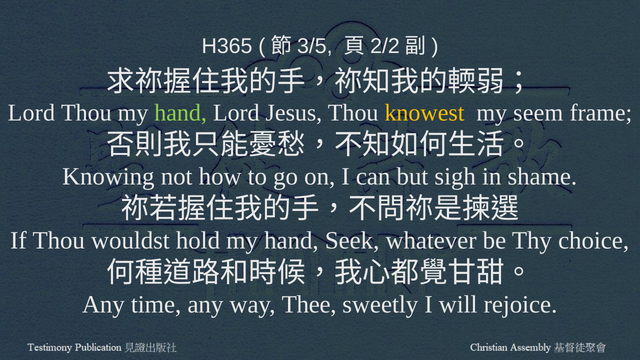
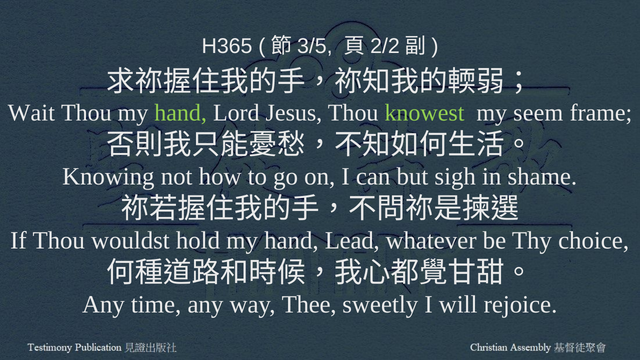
Lord: Lord -> Wait (31, 113)
knowest colour: yellow -> light green (424, 113)
Seek: Seek -> Lead (352, 240)
